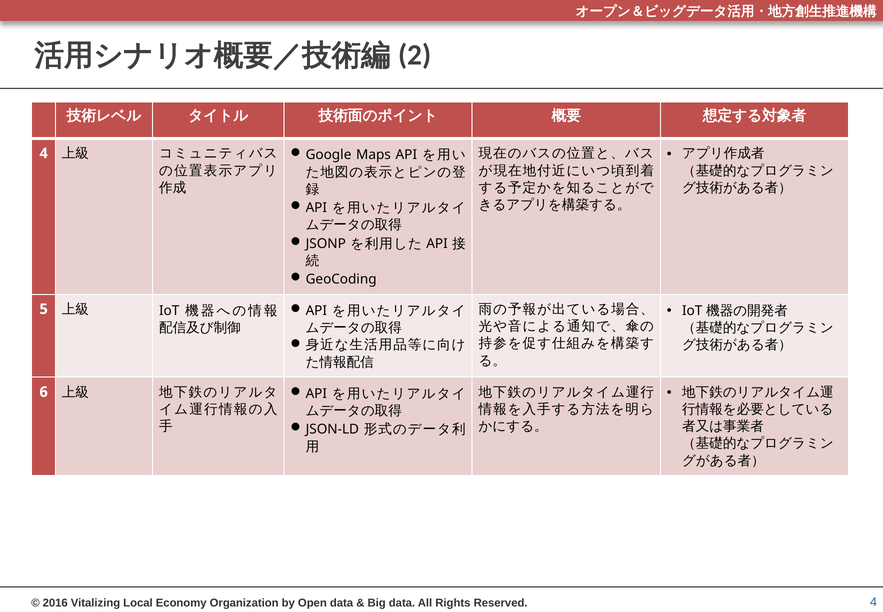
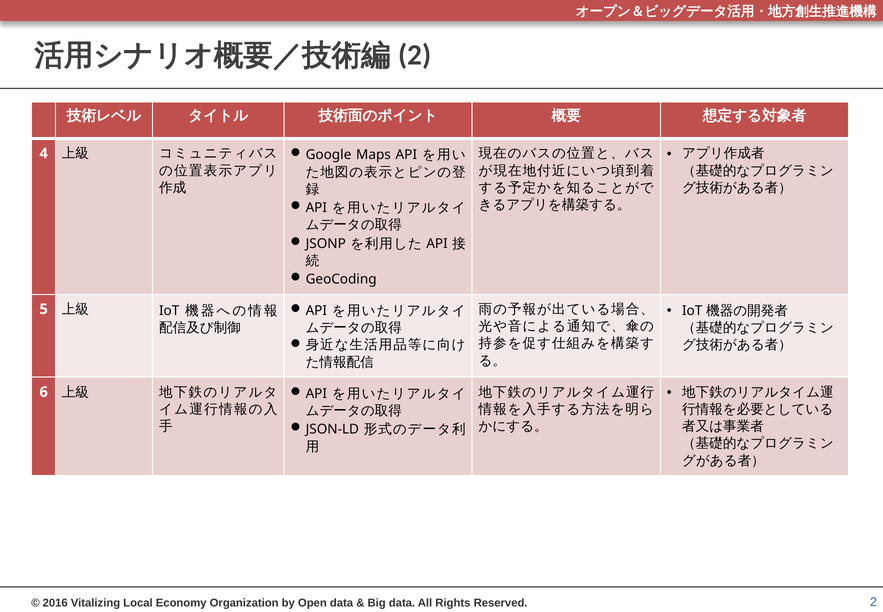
4: 4 -> 2 (873, 602)
